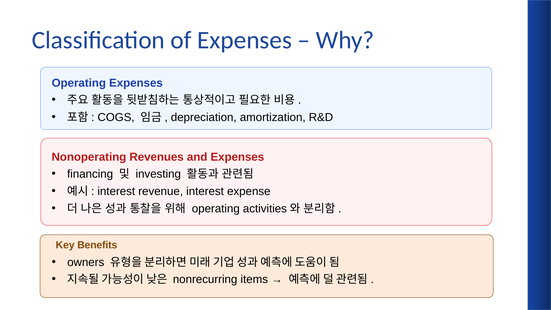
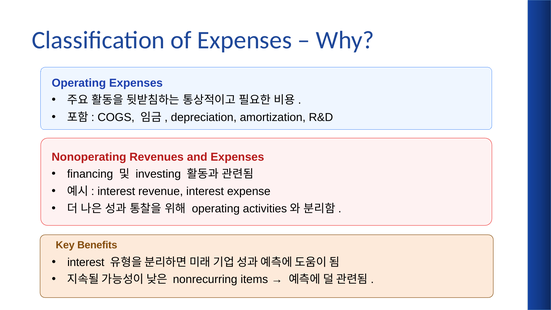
owners: owners -> interest (86, 262)
